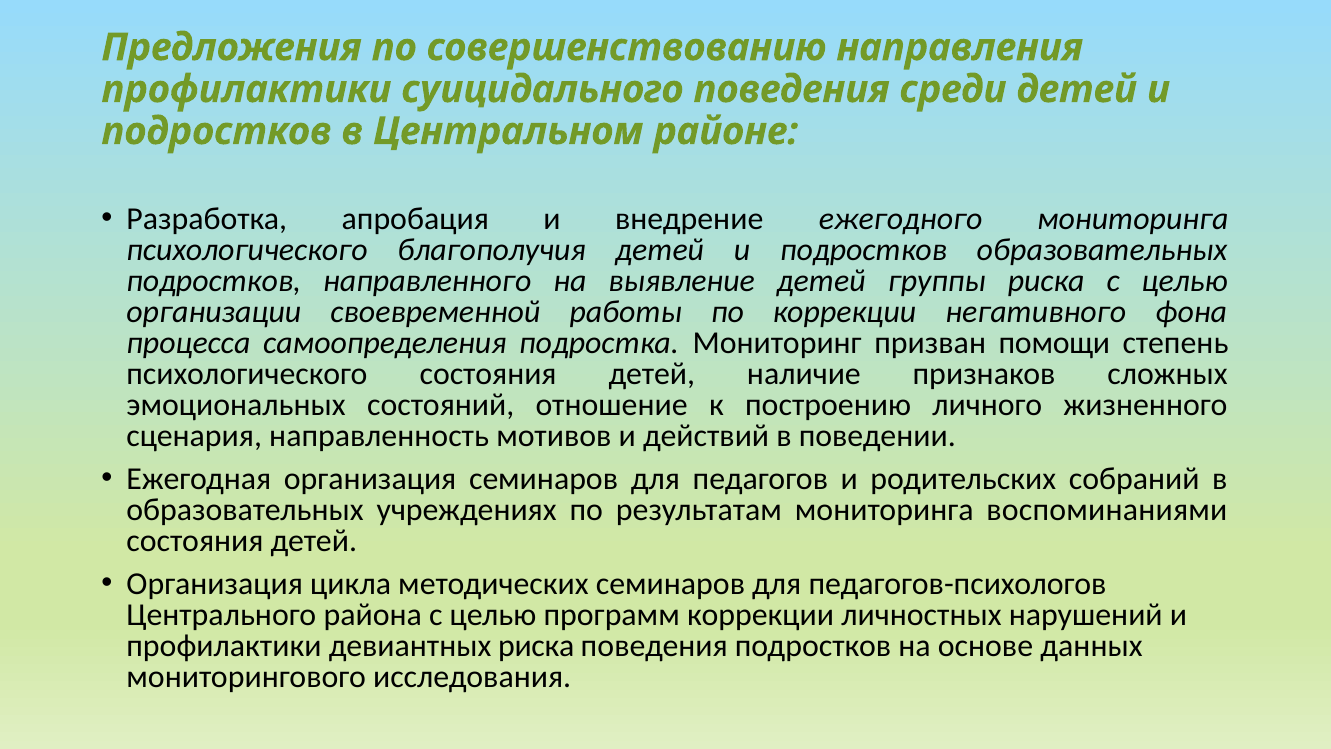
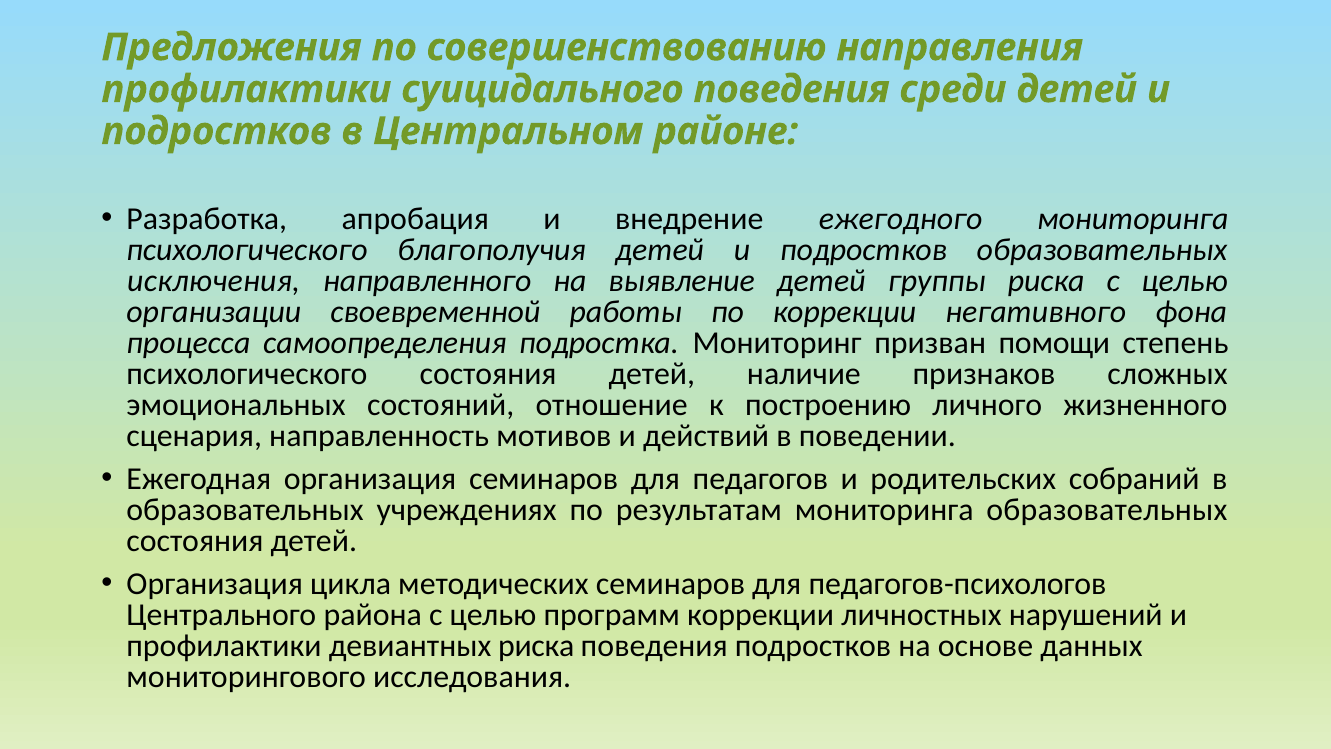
подростков: подростков -> исключения (214, 281)
мониторинга воспоминаниями: воспоминаниями -> образовательных (1107, 510)
